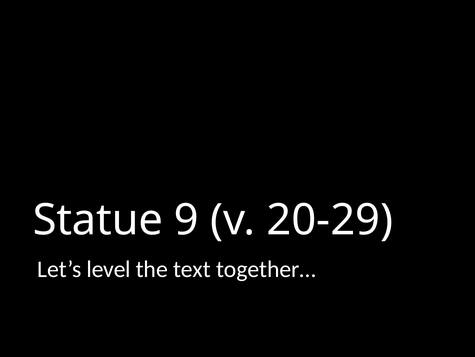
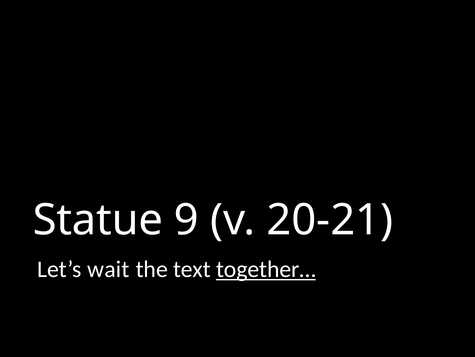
20-29: 20-29 -> 20-21 (330, 220)
level: level -> wait (108, 269)
together… underline: none -> present (266, 269)
